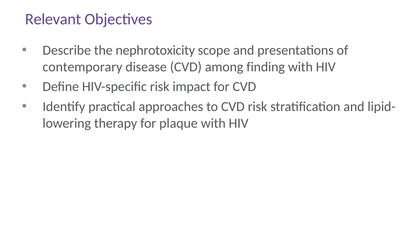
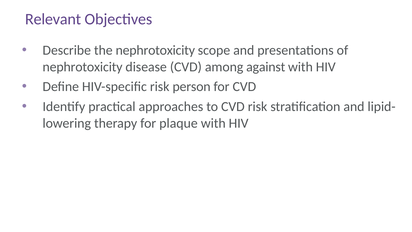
contemporary: contemporary -> nephrotoxicity (83, 67)
finding: finding -> against (266, 67)
impact: impact -> person (192, 87)
